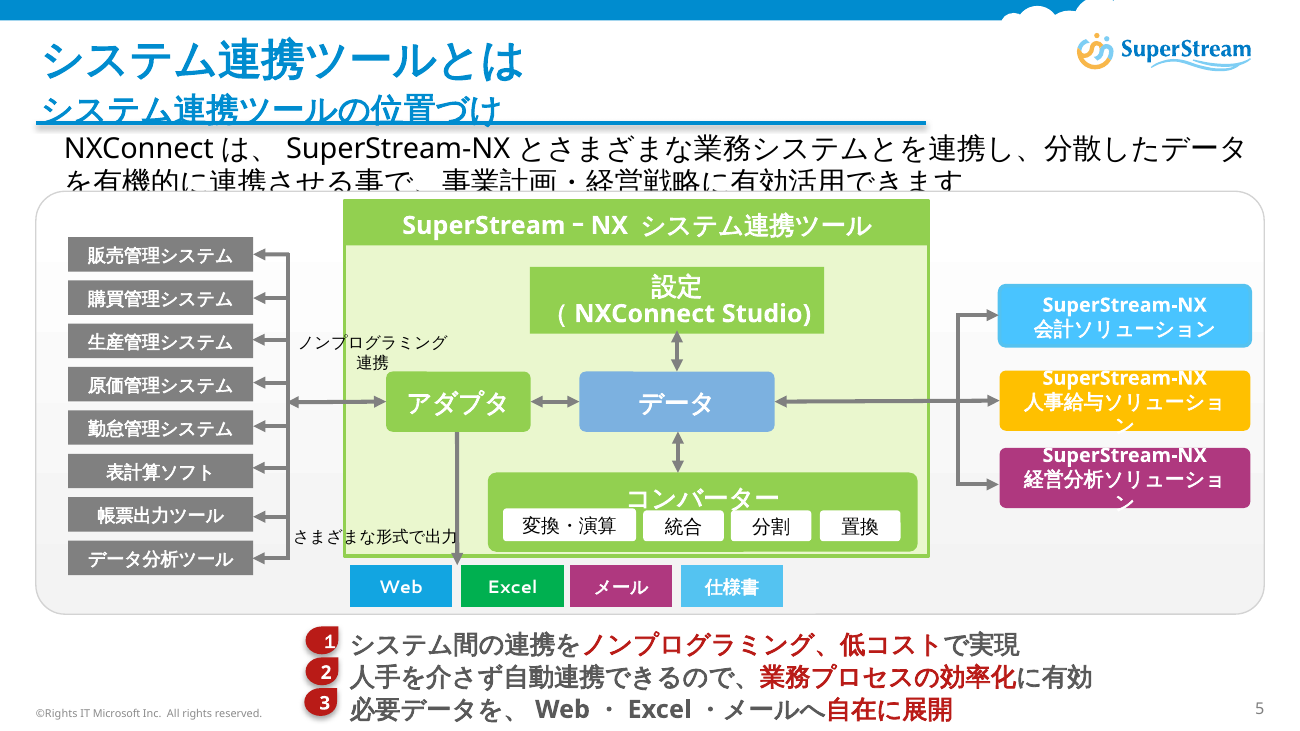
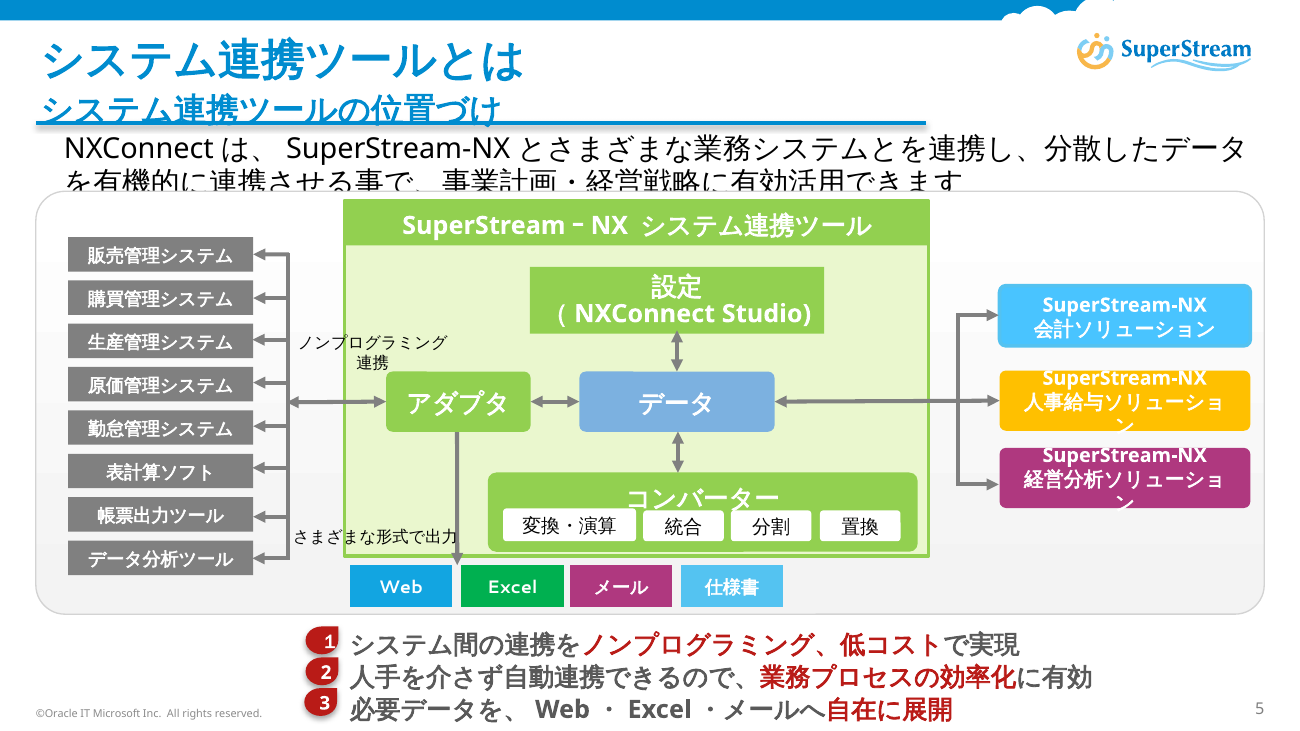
©Rights: ©Rights -> ©Oracle (57, 715)
